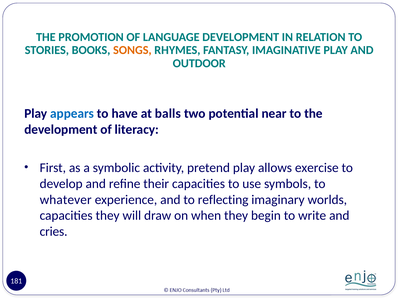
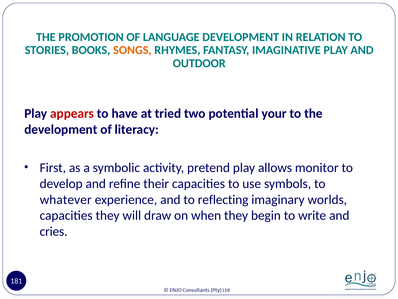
appears colour: blue -> red (72, 113)
balls: balls -> tried (168, 113)
near: near -> your (274, 113)
exercise: exercise -> monitor (317, 167)
